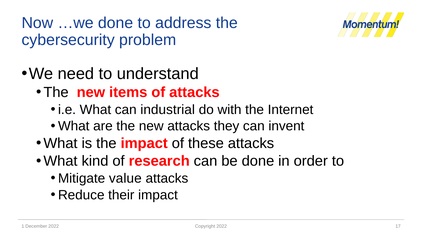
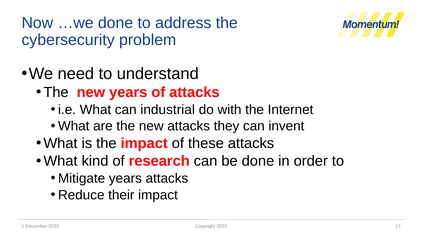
new items: items -> years (128, 93)
Mitigate value: value -> years (125, 179)
